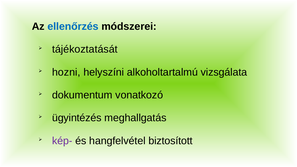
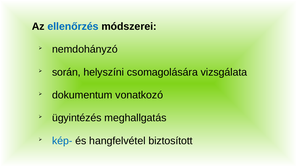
tájékoztatását: tájékoztatását -> nemdohányzó (85, 49)
hozni: hozni -> során (66, 72)
alkoholtartalmú: alkoholtartalmú -> csomagolására (162, 72)
kép- colour: purple -> blue (62, 141)
